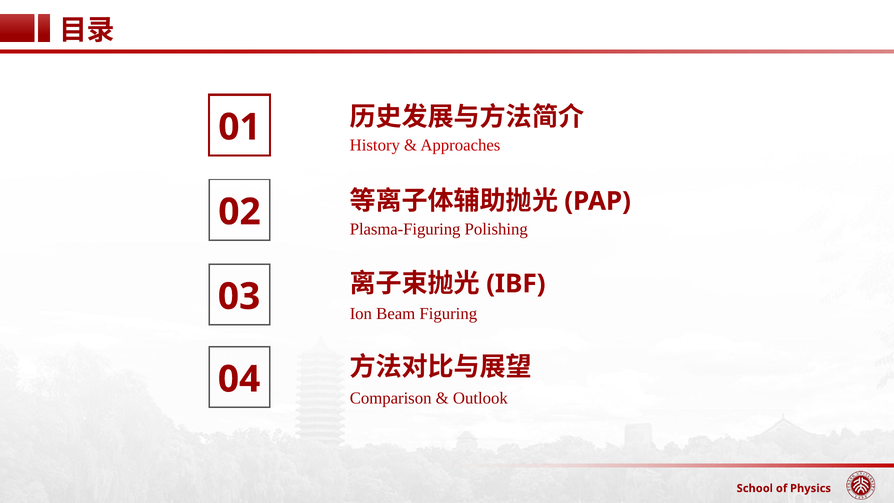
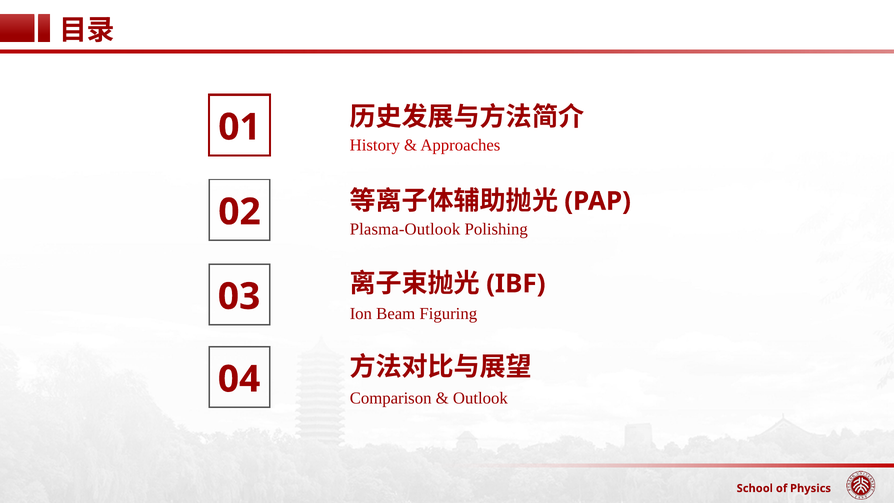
Plasma-Figuring: Plasma-Figuring -> Plasma-Outlook (405, 229)
